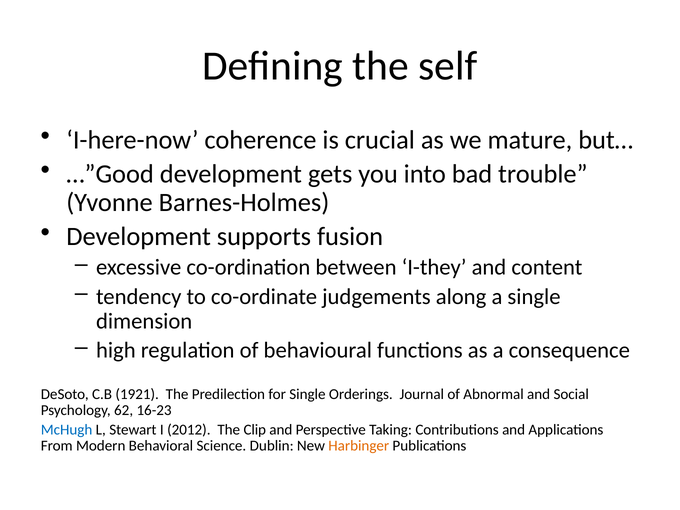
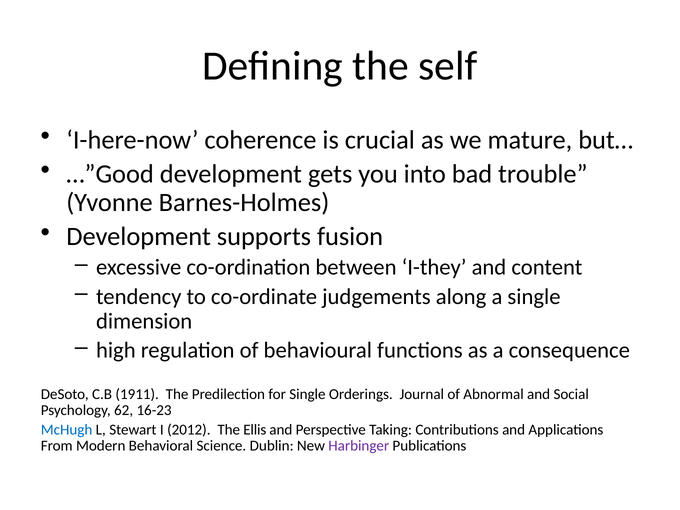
1921: 1921 -> 1911 (137, 394)
Clip: Clip -> Ellis (255, 430)
Harbinger colour: orange -> purple (359, 446)
